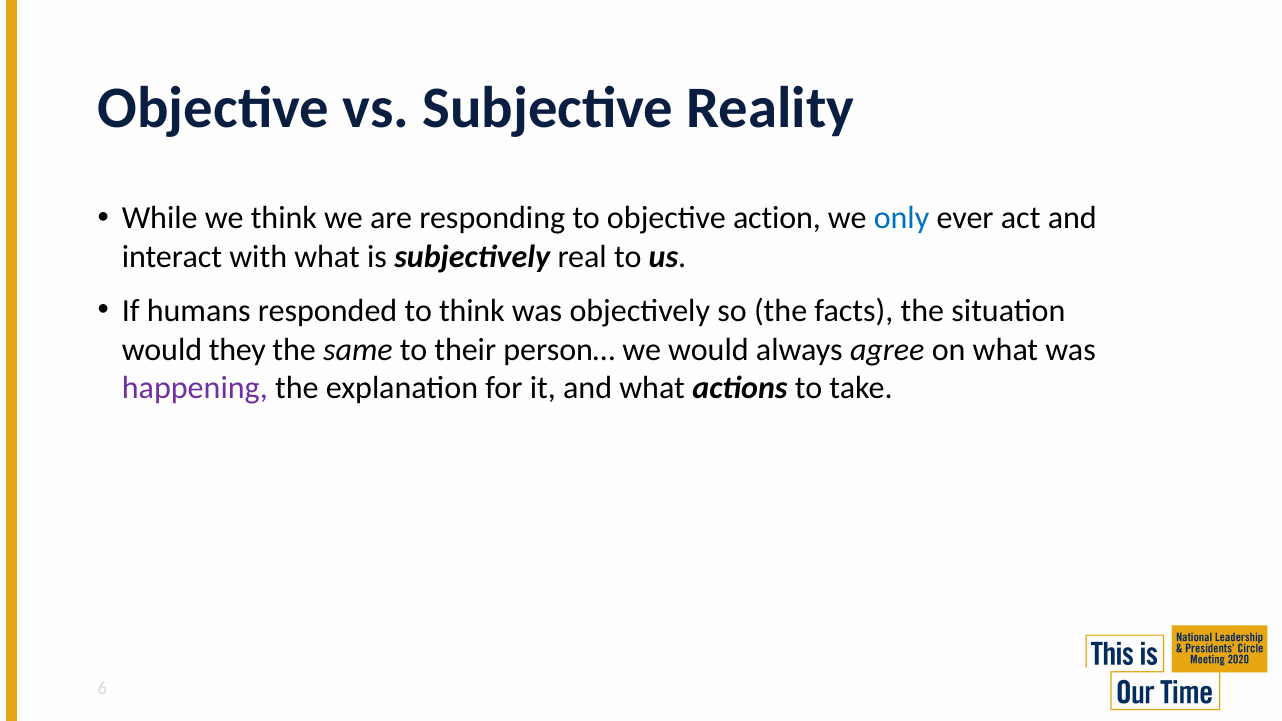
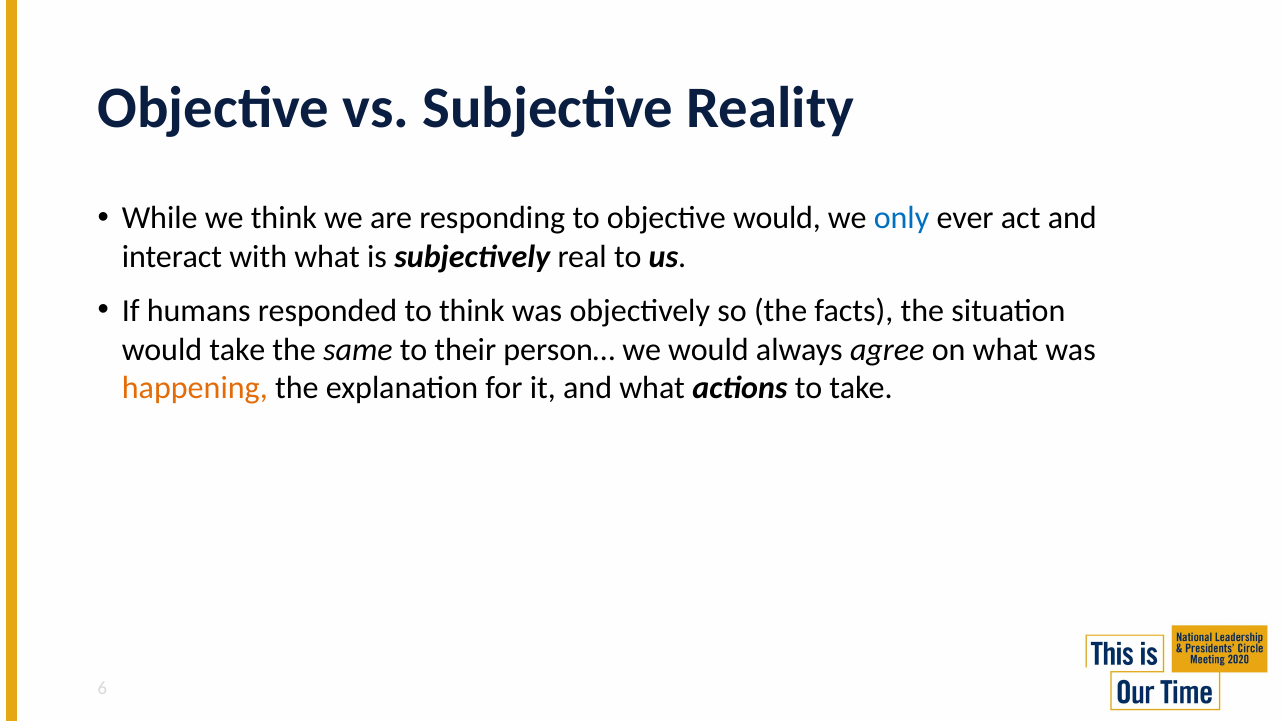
objective action: action -> would (777, 218)
would they: they -> take (237, 350)
happening colour: purple -> orange (195, 388)
